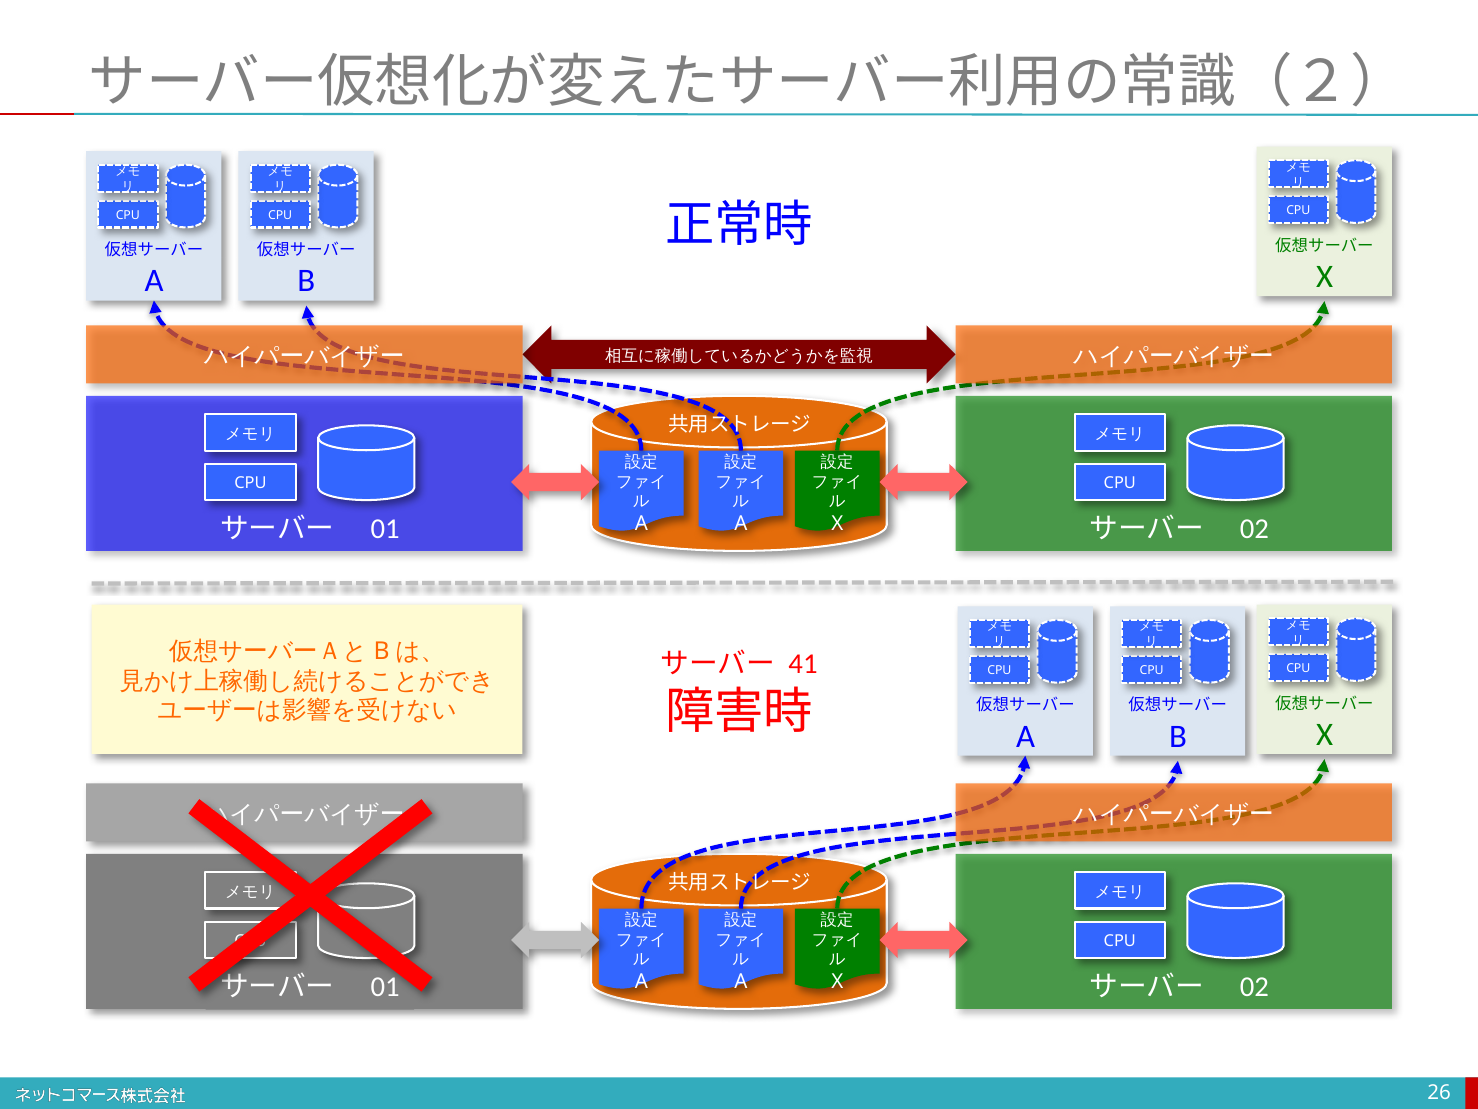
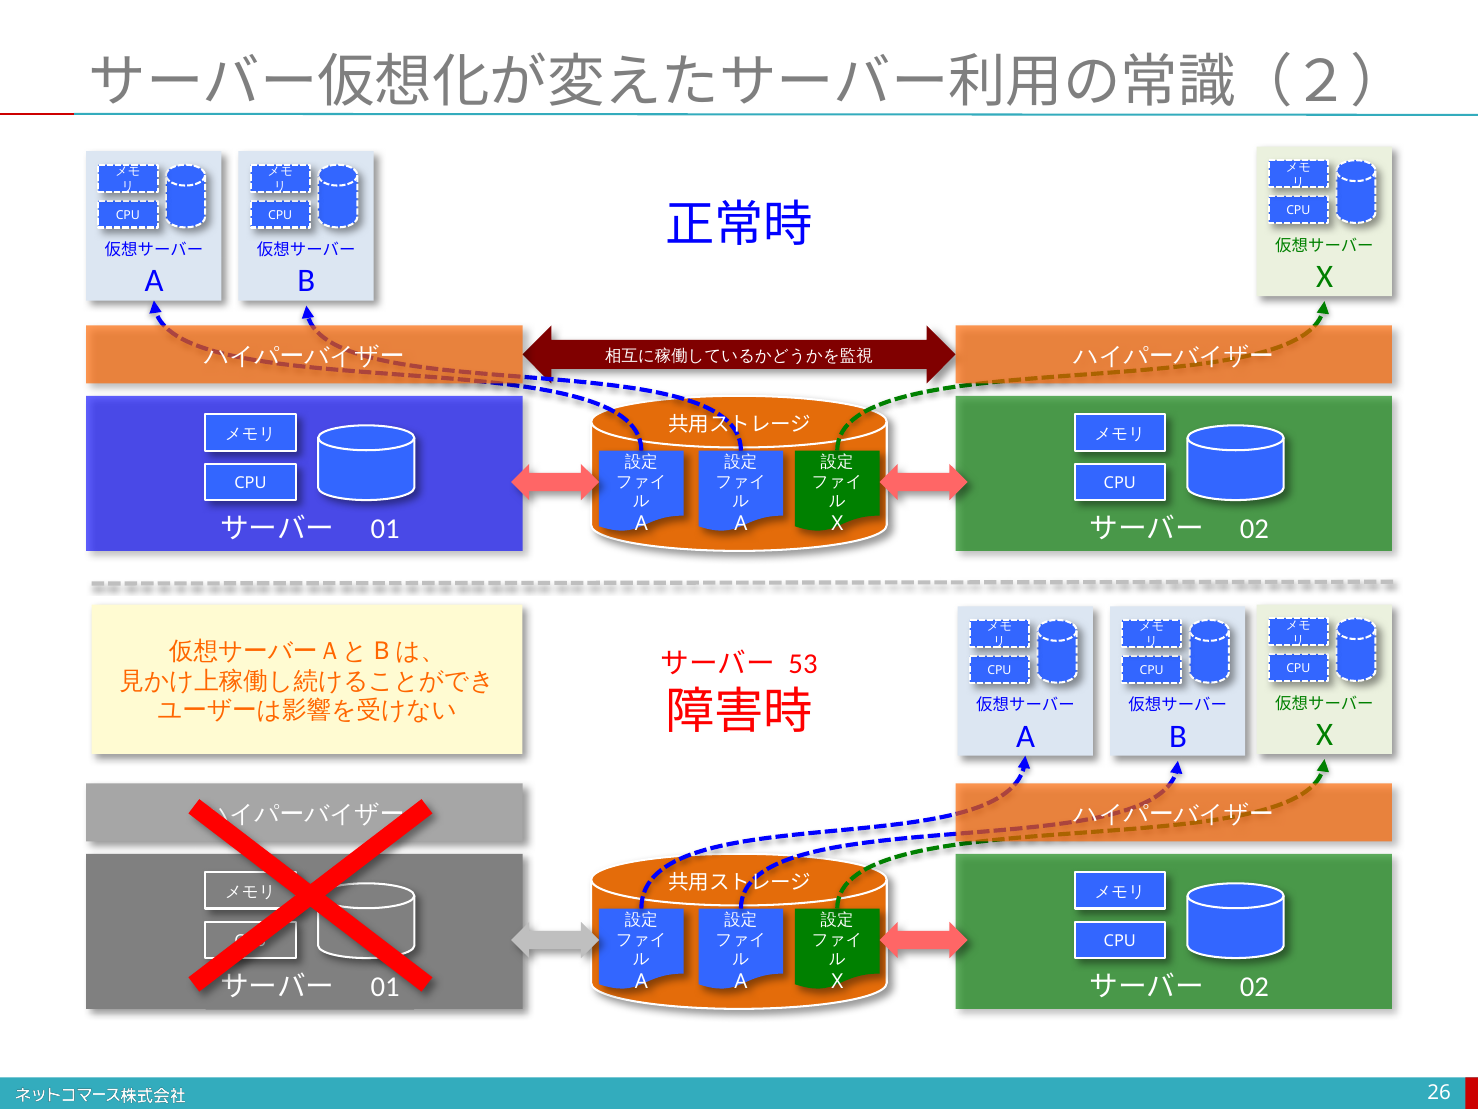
41: 41 -> 53 (803, 664)
